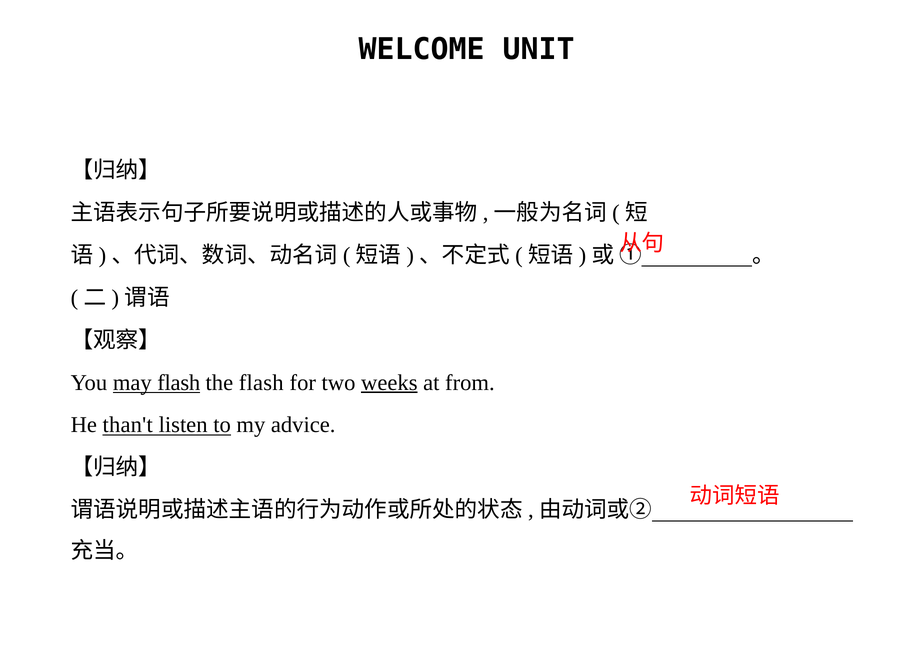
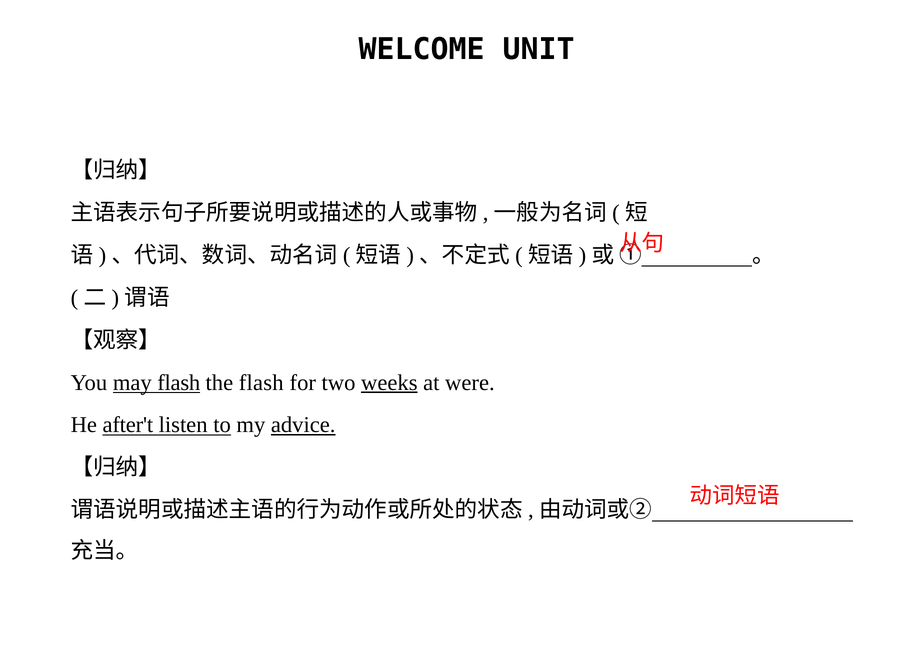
from: from -> were (470, 382)
than't: than't -> after't (128, 425)
advice underline: none -> present (303, 425)
